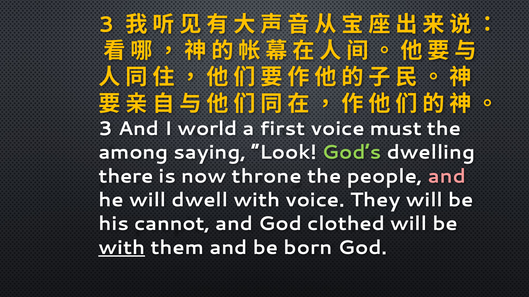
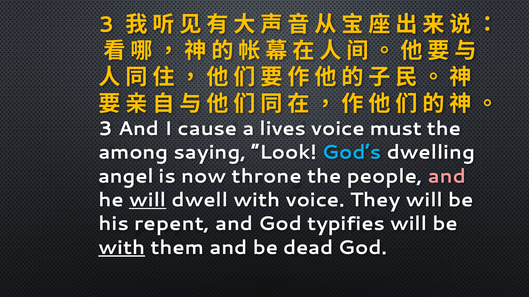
world: world -> cause (207, 129)
first: first -> lives (283, 129)
God’s colour: light green -> light blue (352, 153)
there: there -> angel (126, 177)
will underline: none -> present (148, 200)
cannot: cannot -> repent (172, 224)
clothed: clothed -> typifies (346, 224)
born: born -> dead (308, 248)
